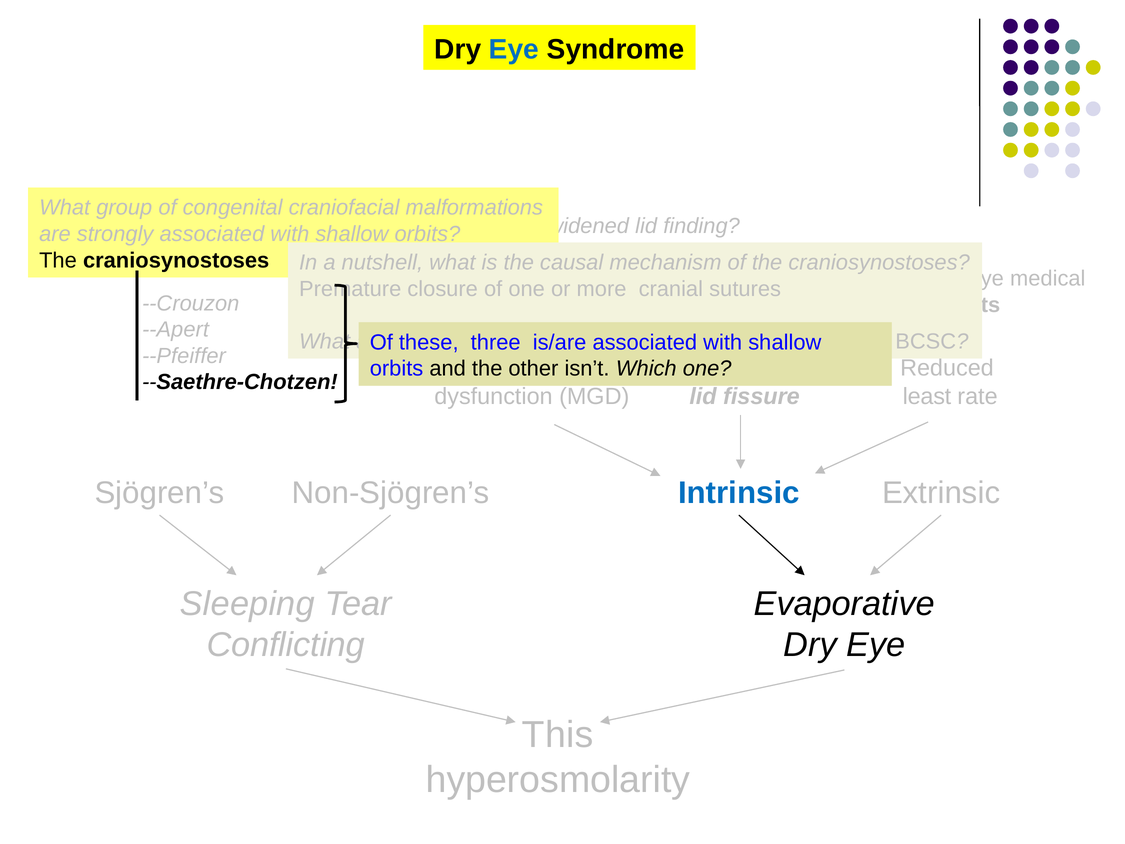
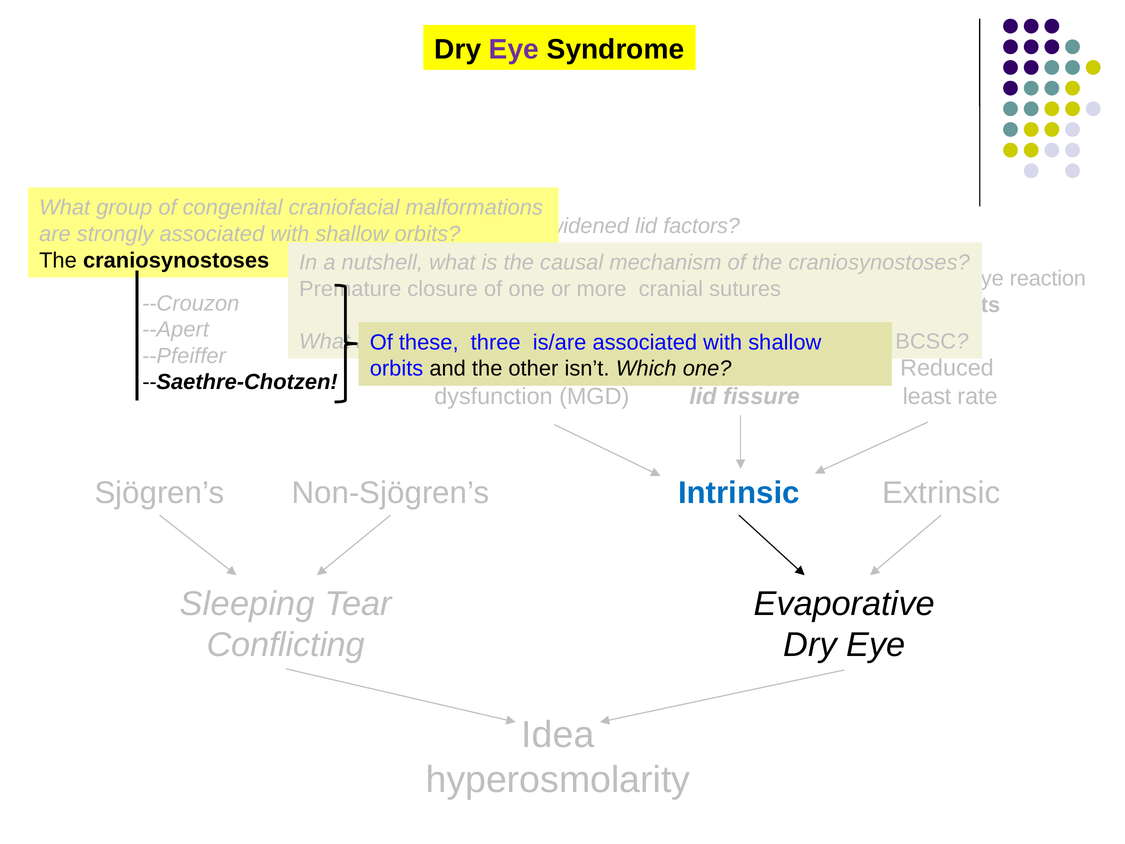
Eye colour: blue -> purple (514, 49)
finding: finding -> factors (702, 226)
medical: medical -> reaction (1048, 279)
This: This -> Idea (558, 735)
